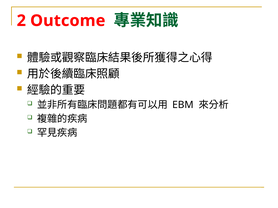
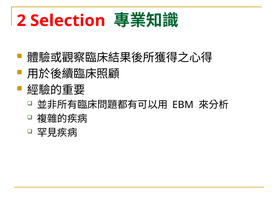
Outcome: Outcome -> Selection (68, 21)
